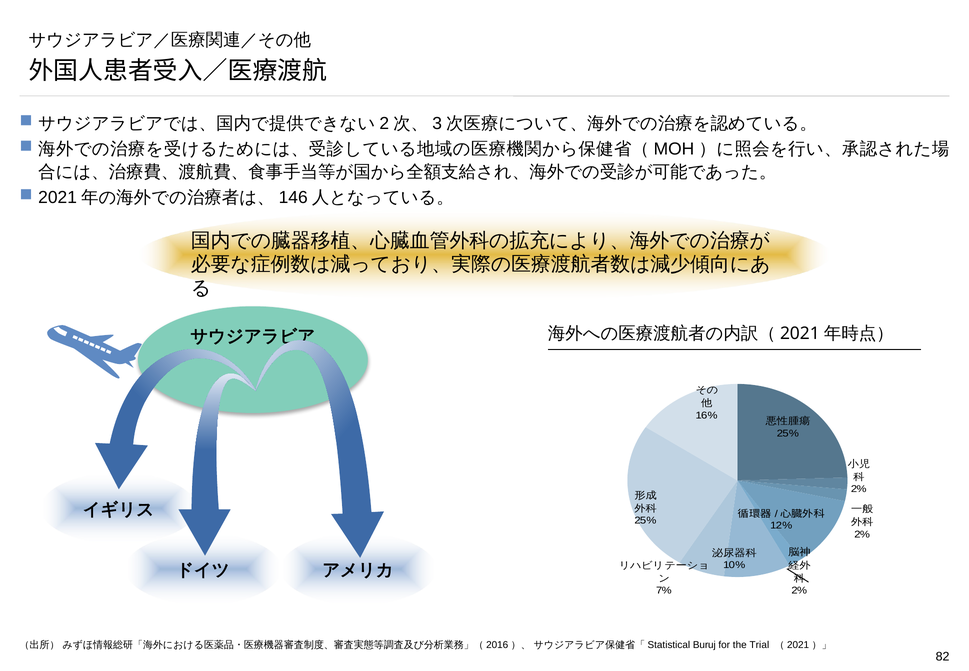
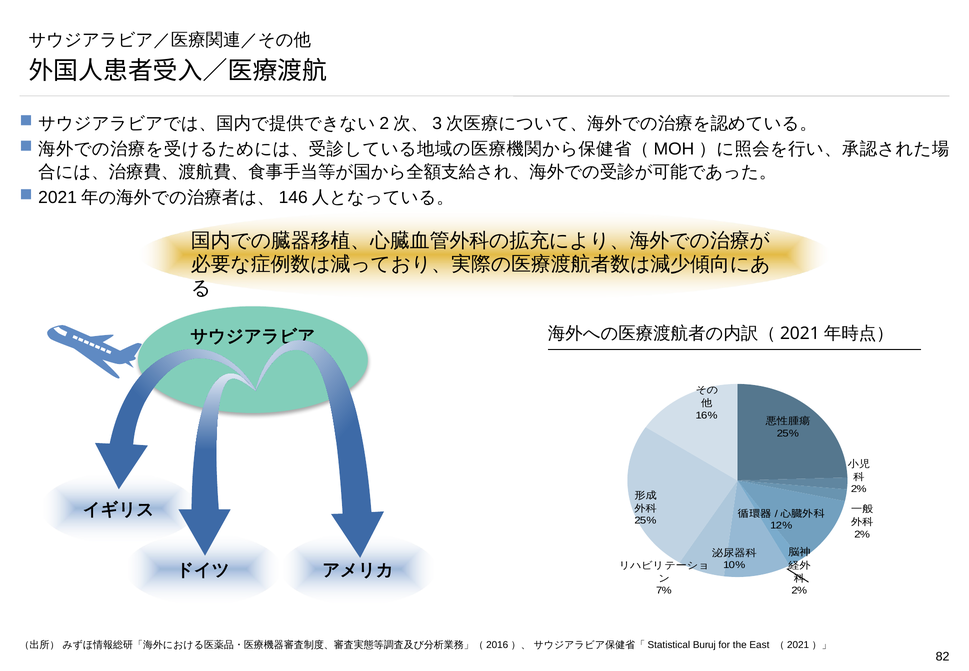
Trial: Trial -> East (759, 645)
